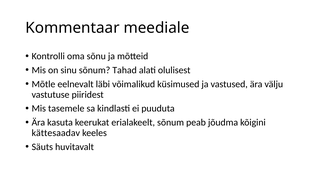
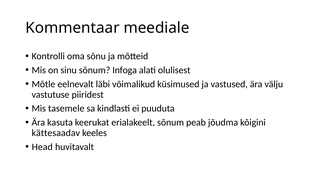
Tahad: Tahad -> Infoga (125, 70)
Säuts: Säuts -> Head (42, 147)
